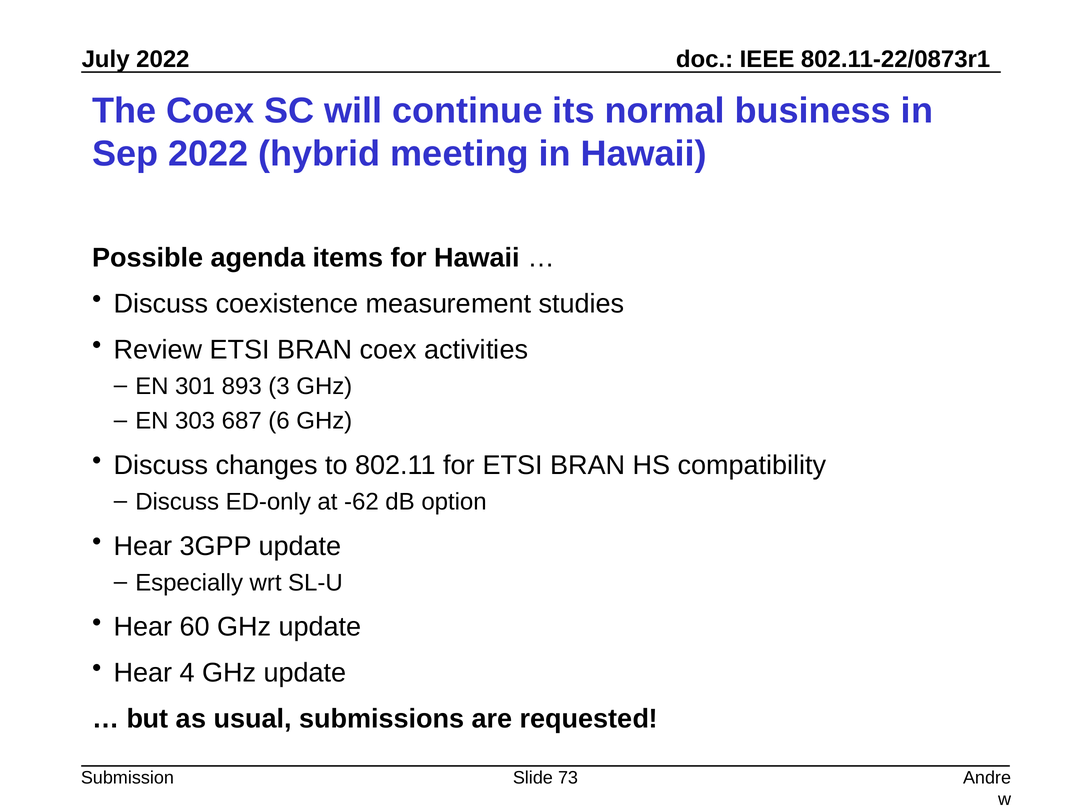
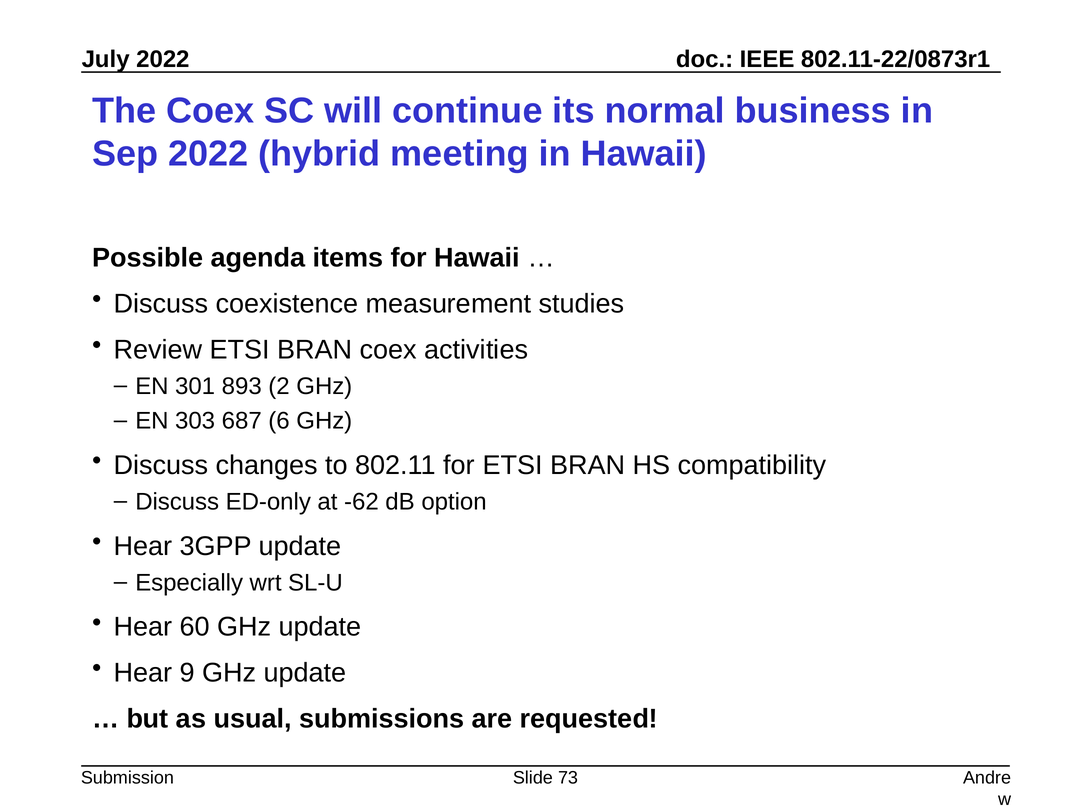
3: 3 -> 2 (279, 386)
4: 4 -> 9 (187, 673)
